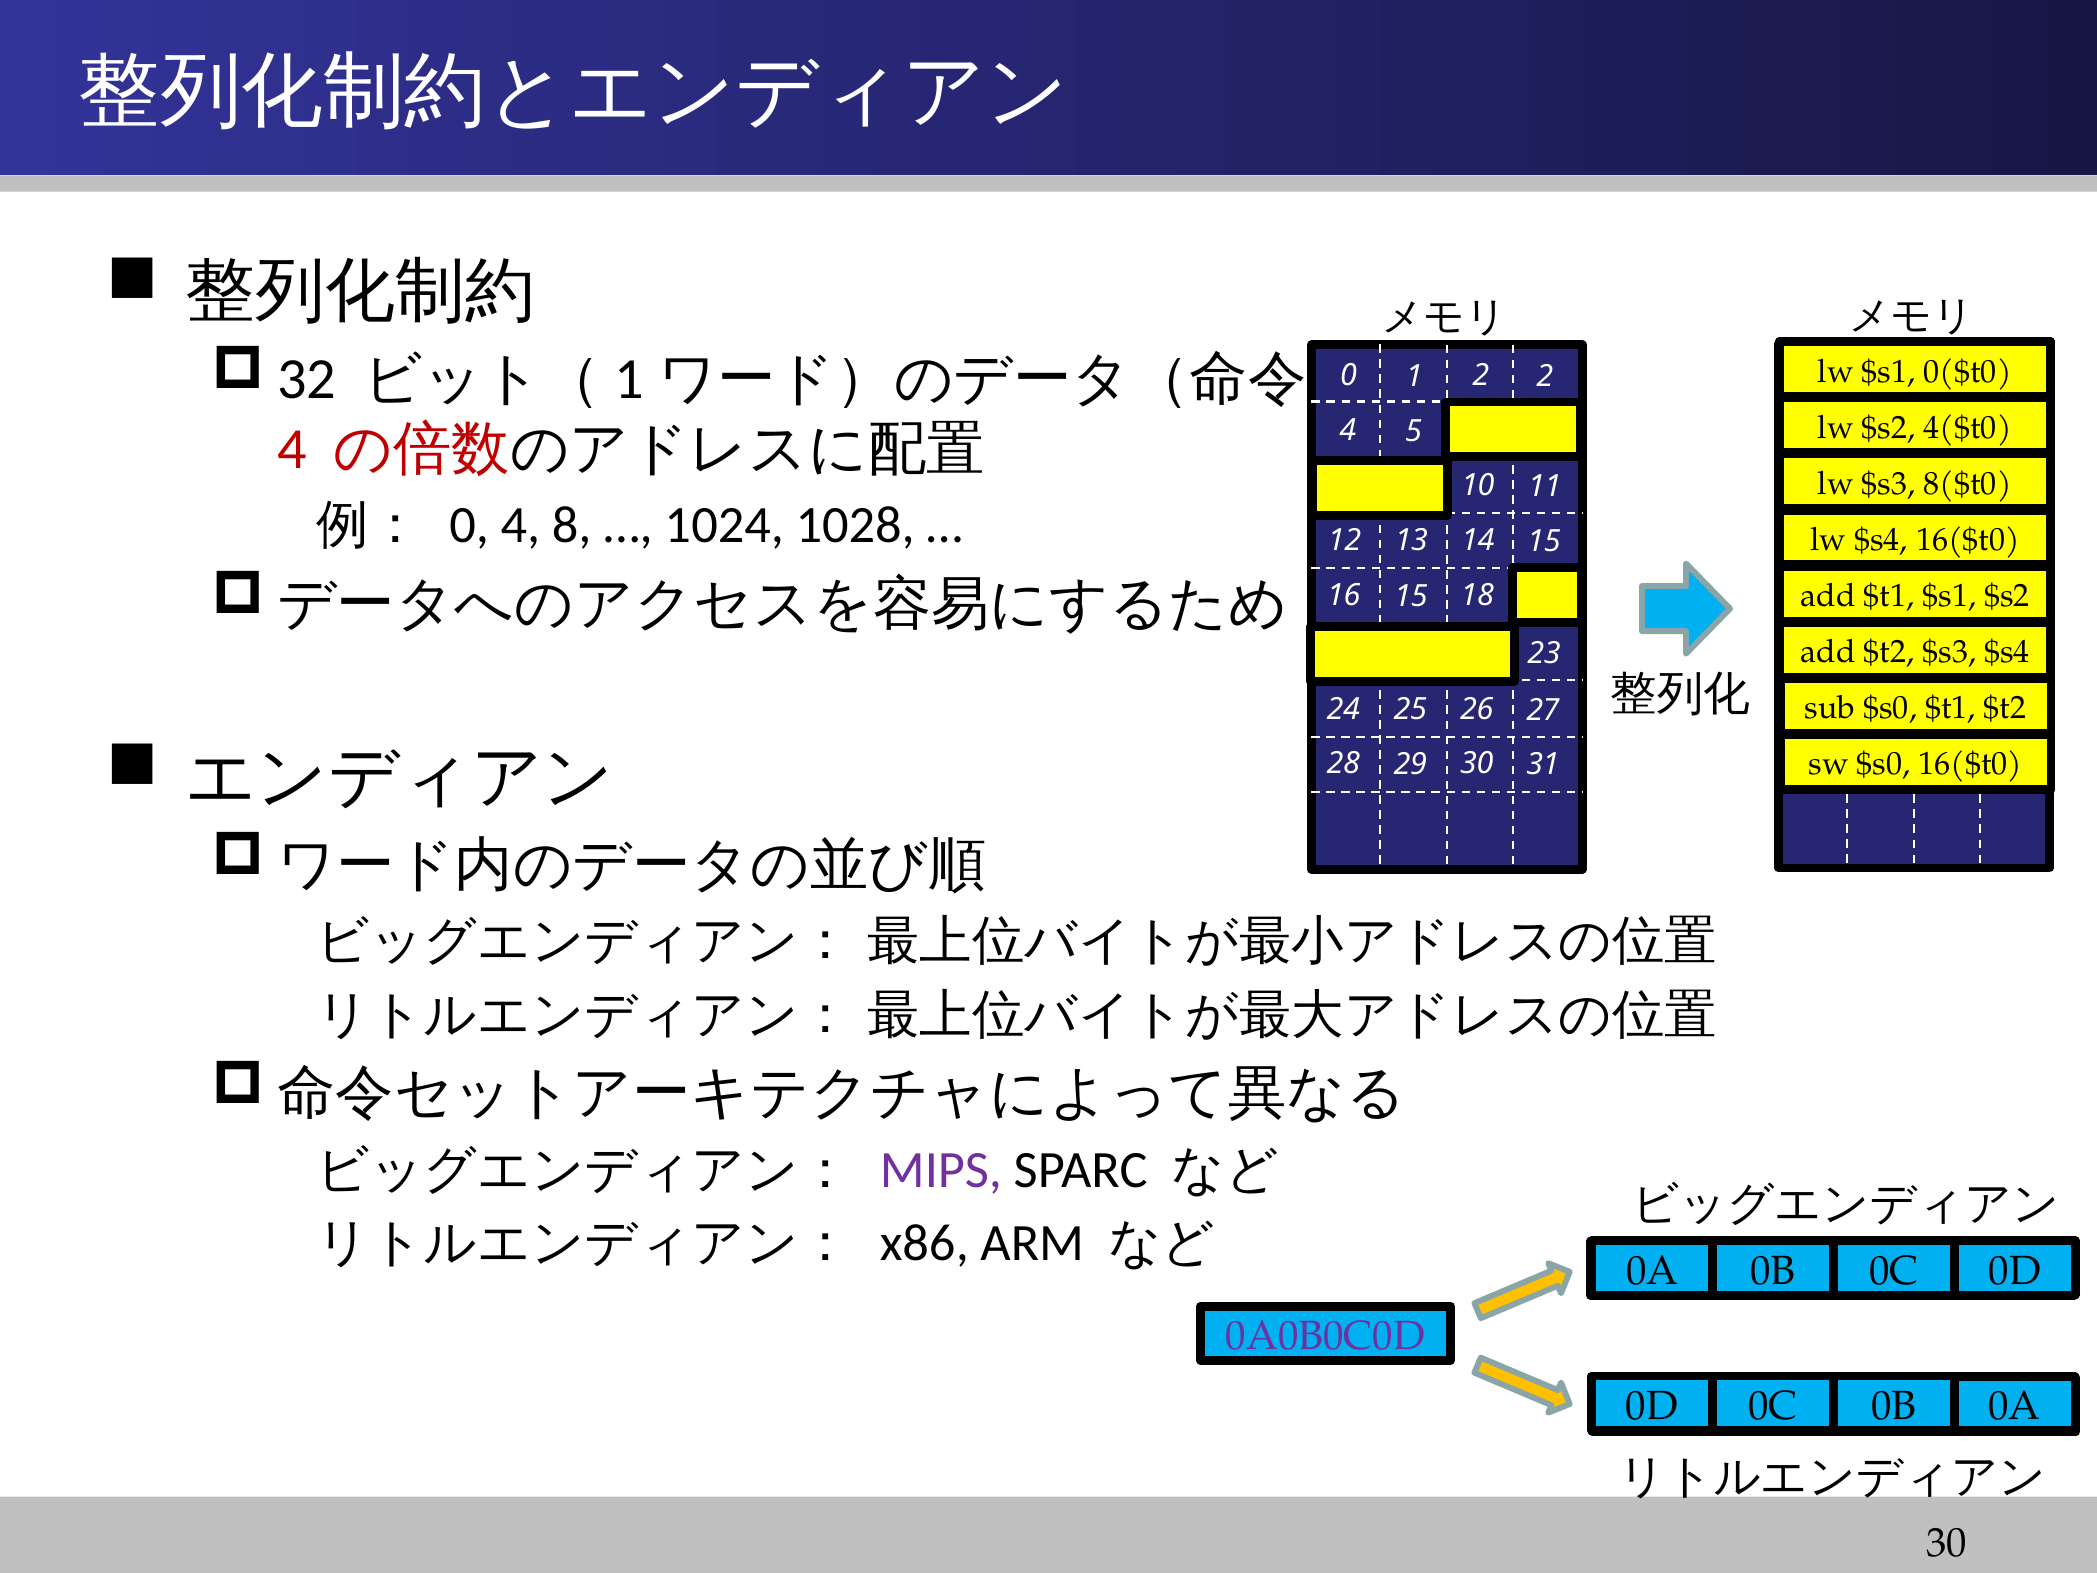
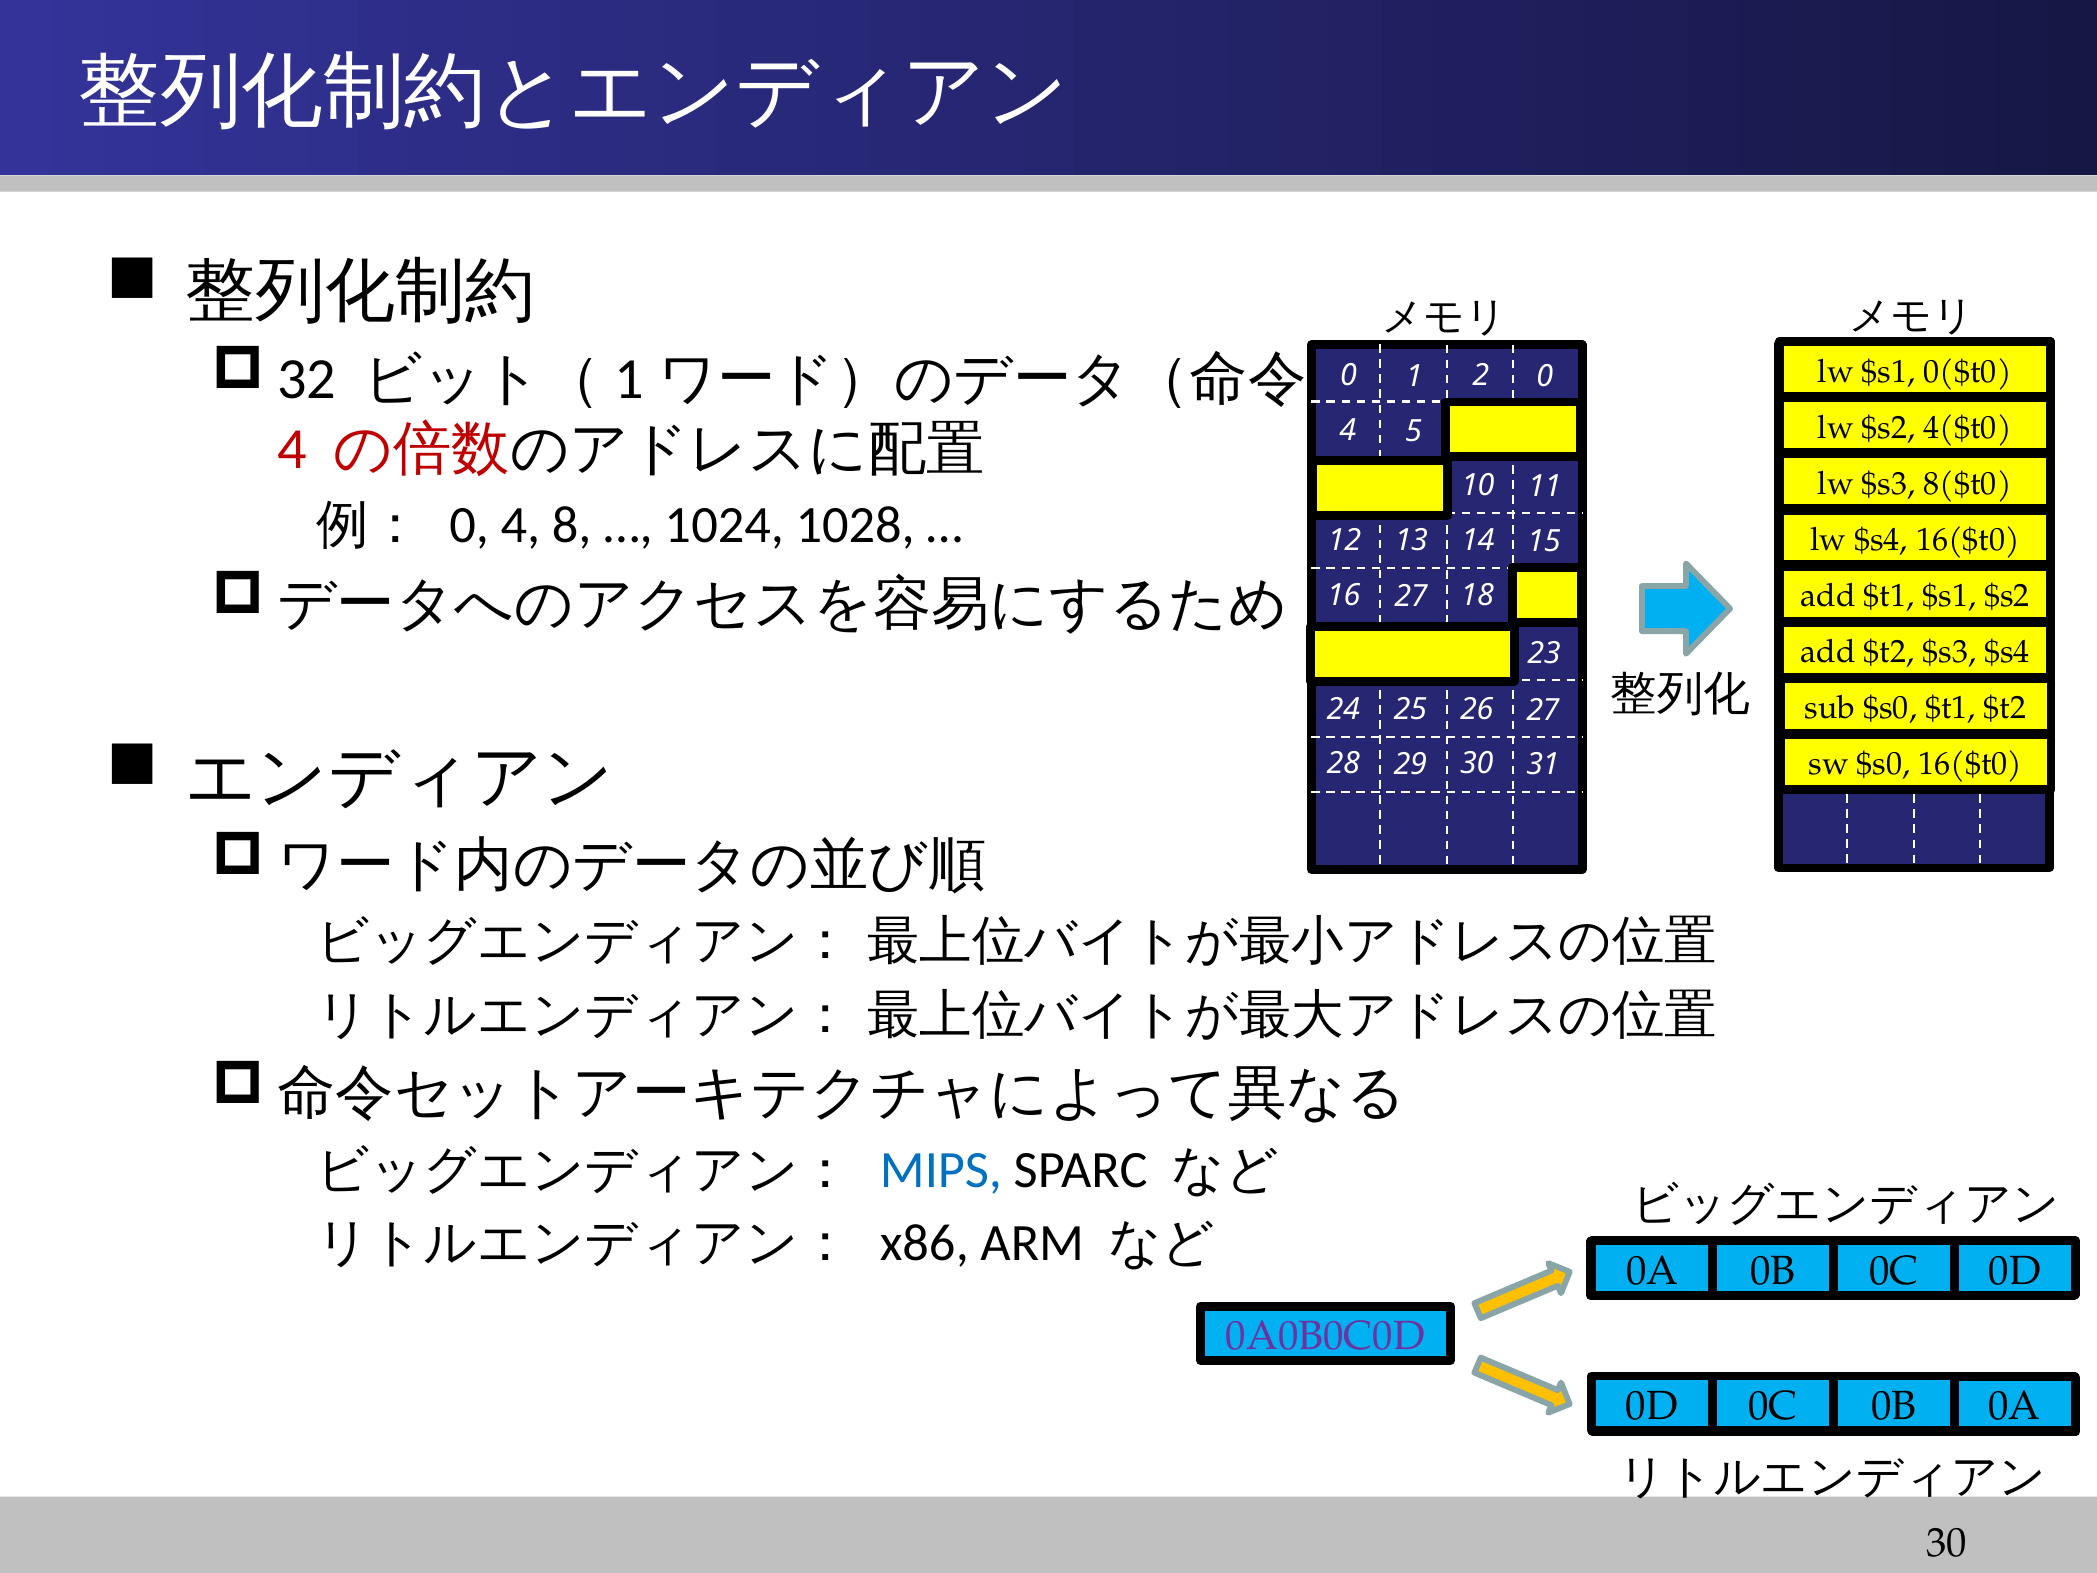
2 2: 2 -> 0 (1545, 376)
16 15: 15 -> 27 (1411, 596)
MIPS colour: purple -> blue (941, 1170)
